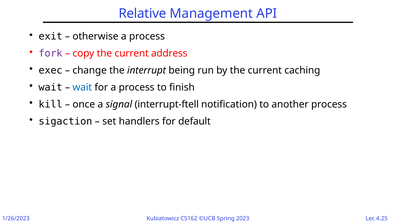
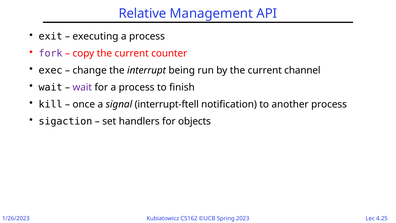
otherwise: otherwise -> executing (95, 36)
address: address -> counter (169, 53)
caching: caching -> channel (302, 70)
wait colour: blue -> purple (82, 87)
default: default -> objects (194, 121)
